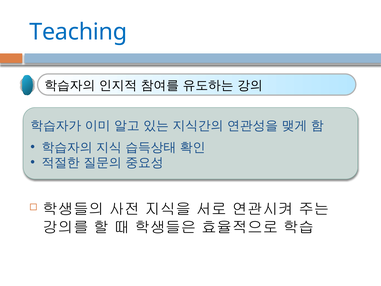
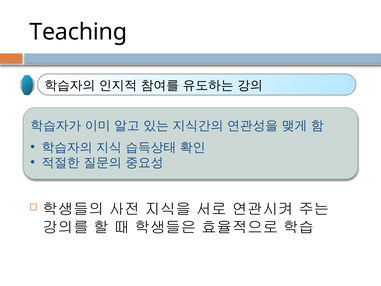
Teaching colour: blue -> black (78, 32)
